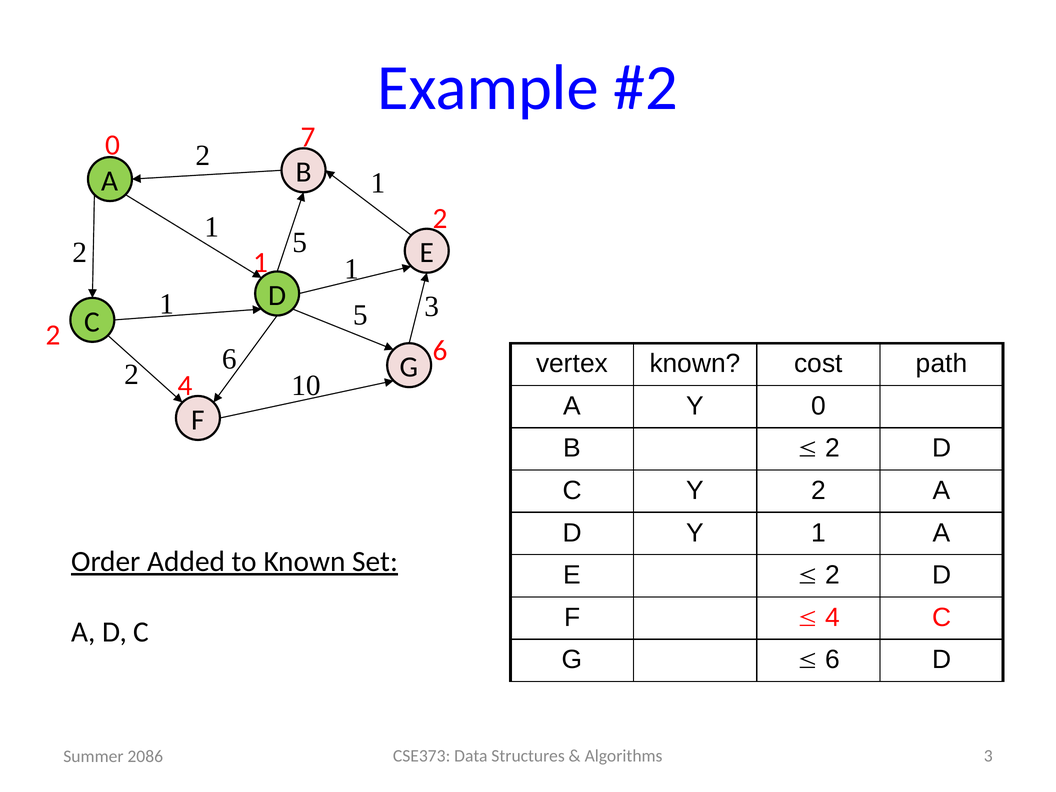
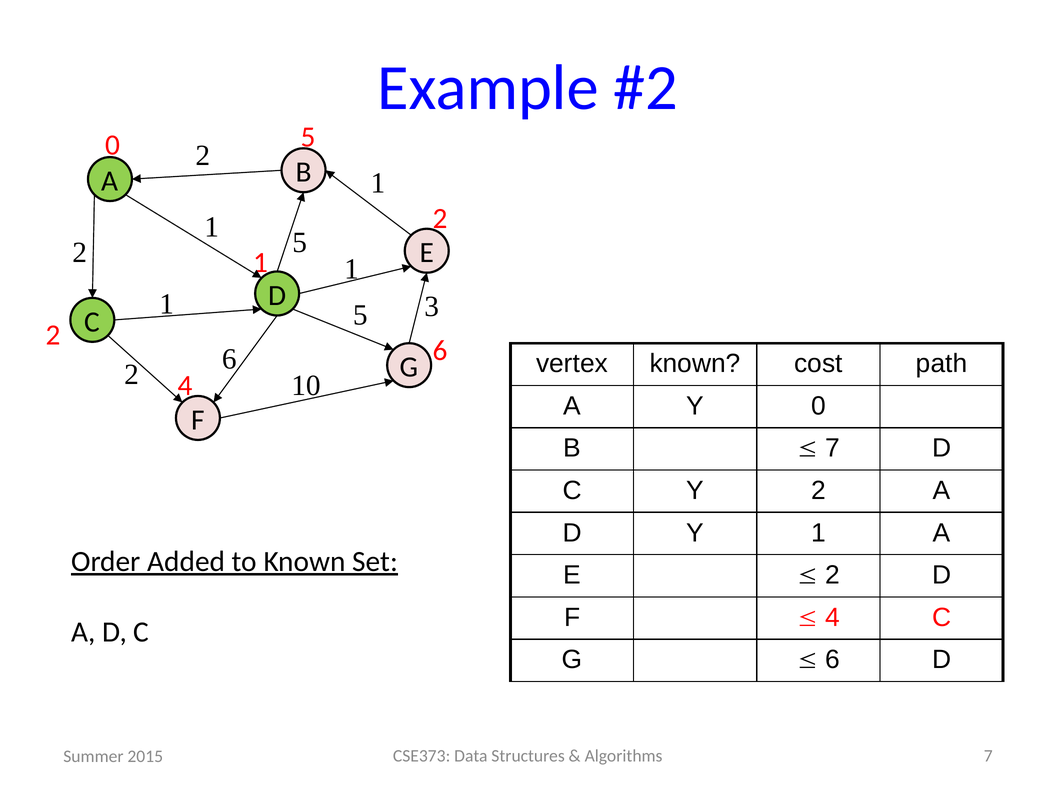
0 7: 7 -> 5 (308, 137)
2: 2 -> 7 (833, 448)
Algorithms 3: 3 -> 7 (988, 756)
2086: 2086 -> 2015 (145, 756)
